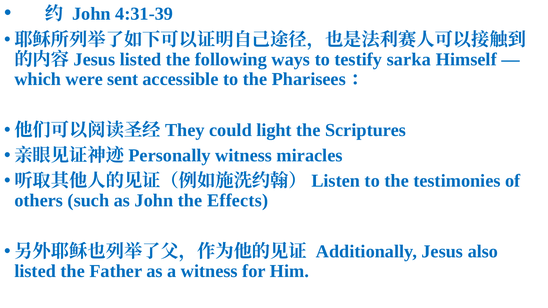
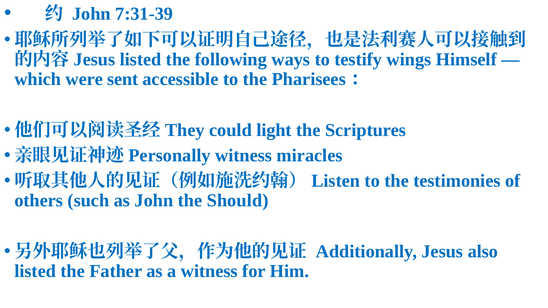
4:31-39: 4:31-39 -> 7:31-39 (144, 14)
sarka: sarka -> wings (409, 59)
Effects: Effects -> Should (238, 201)
